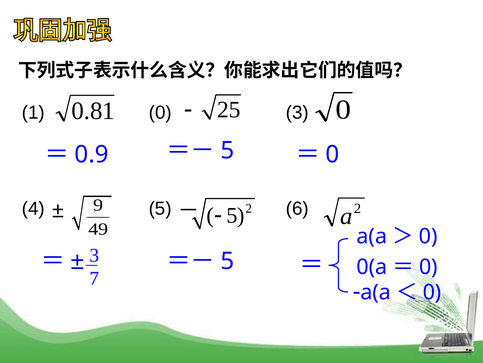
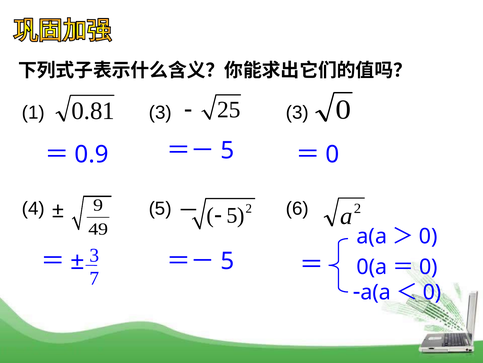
1 0: 0 -> 3 (160, 112)
